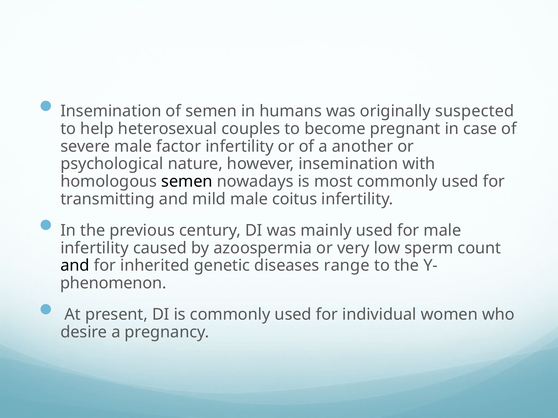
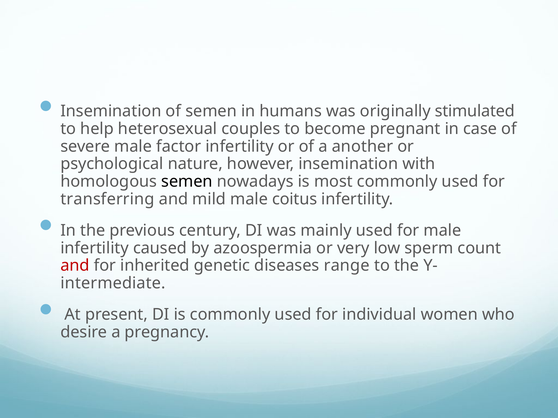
suspected: suspected -> stimulated (475, 111)
transmitting: transmitting -> transferring (108, 199)
and colour: black -> red (75, 266)
phenomenon: phenomenon -> intermediate (113, 283)
